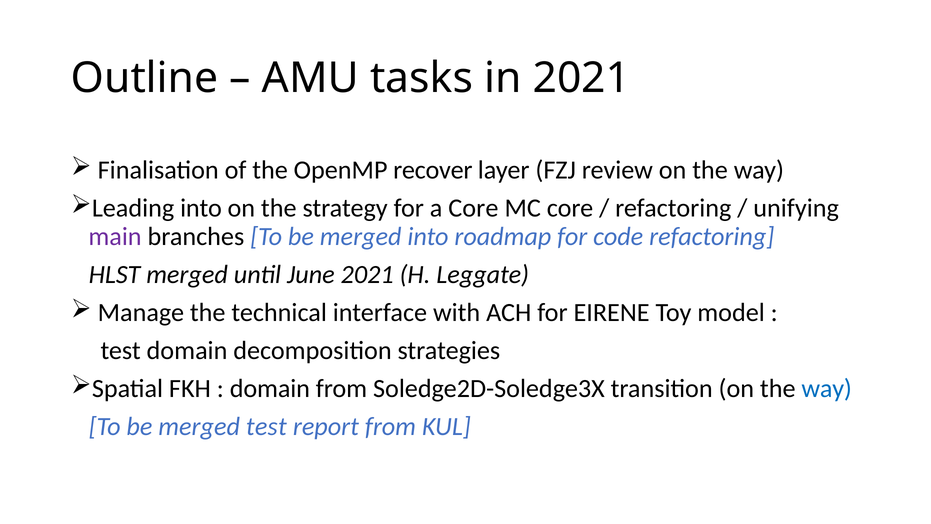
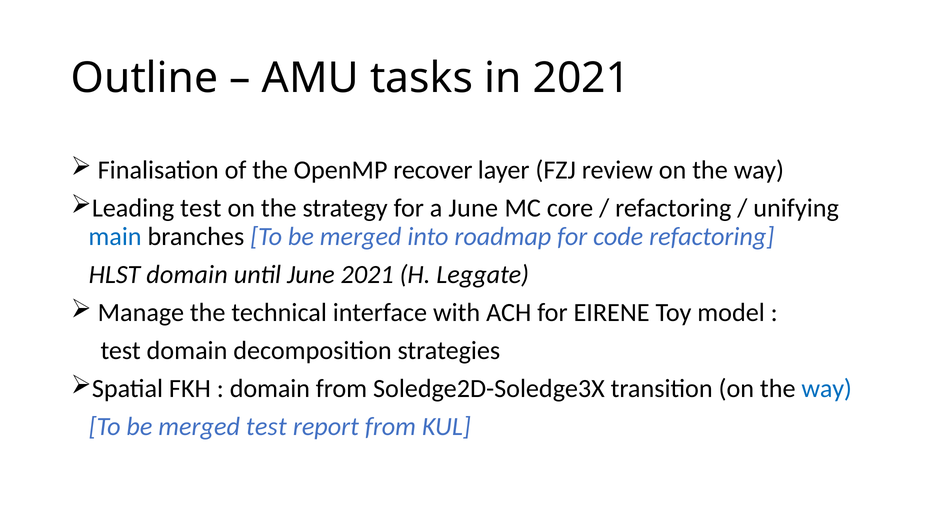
Leading into: into -> test (201, 208)
a Core: Core -> June (473, 208)
main colour: purple -> blue (115, 236)
HLST merged: merged -> domain (187, 274)
